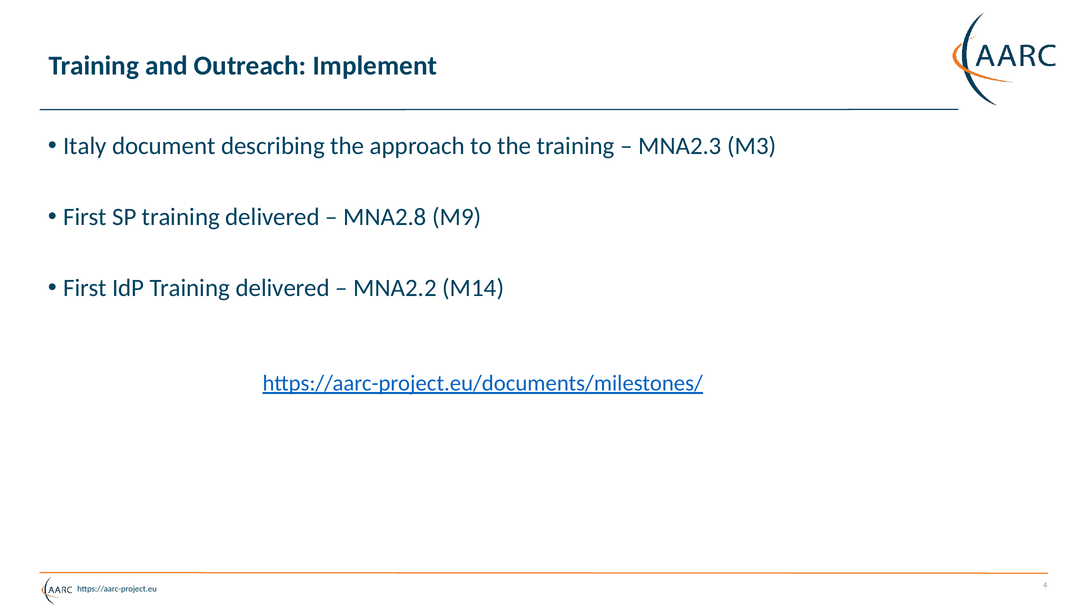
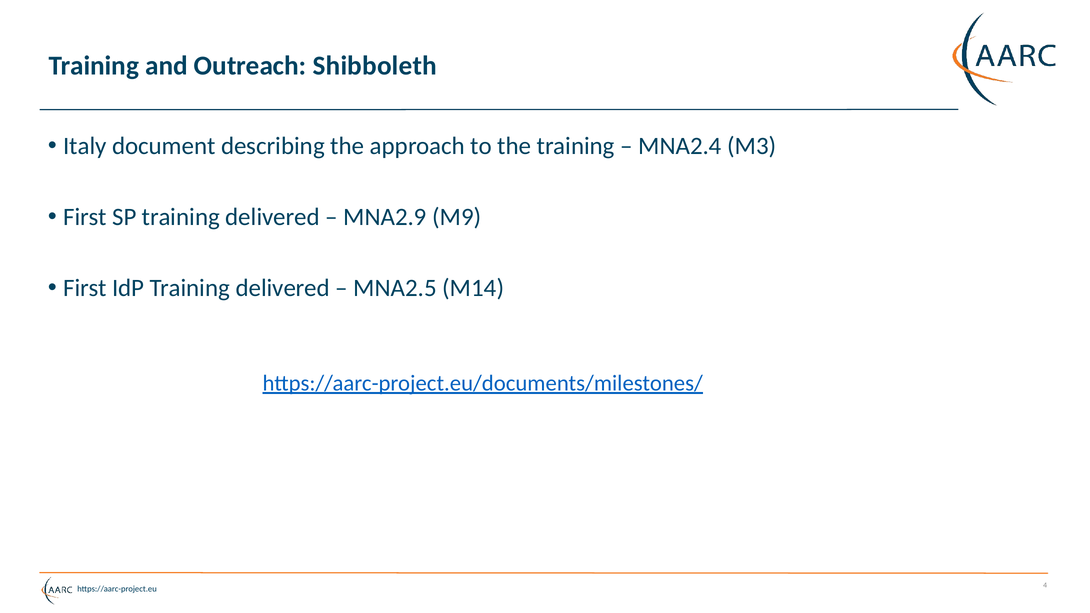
Implement: Implement -> Shibboleth (375, 66)
MNA2.3: MNA2.3 -> MNA2.4 (680, 146)
MNA2.8: MNA2.8 -> MNA2.9 (385, 217)
MNA2.2: MNA2.2 -> MNA2.5 (395, 288)
